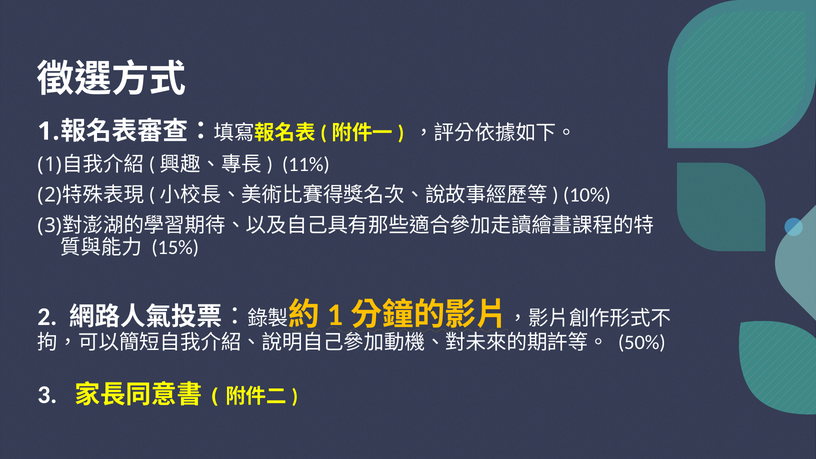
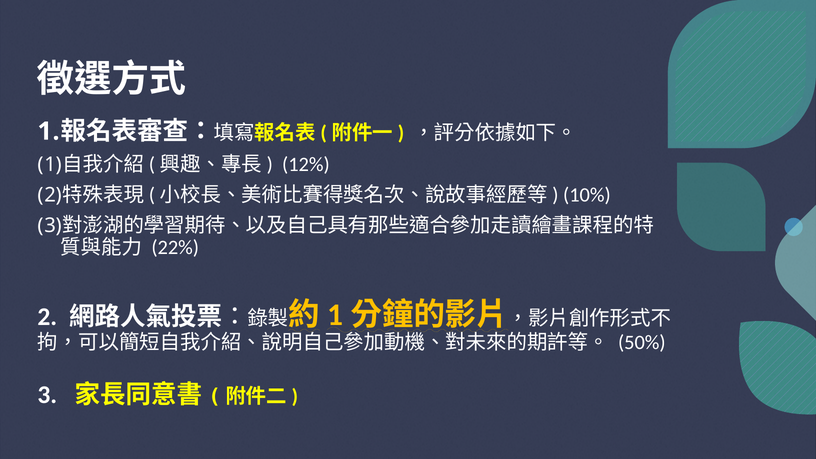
11%: 11% -> 12% (306, 165)
15%: 15% -> 22% (175, 248)
